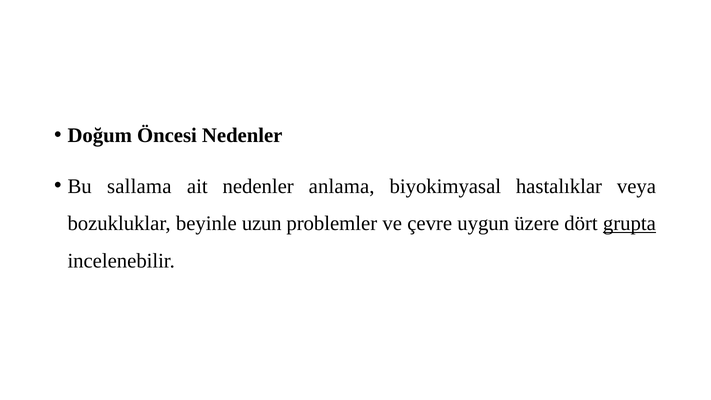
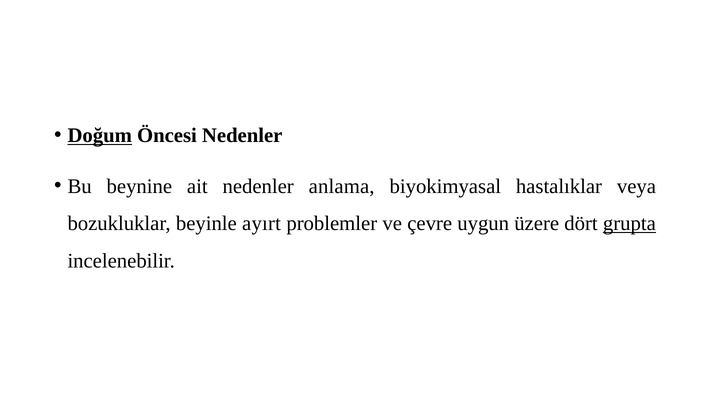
Doğum underline: none -> present (100, 135)
sallama: sallama -> beynine (139, 186)
uzun: uzun -> ayırt (262, 223)
